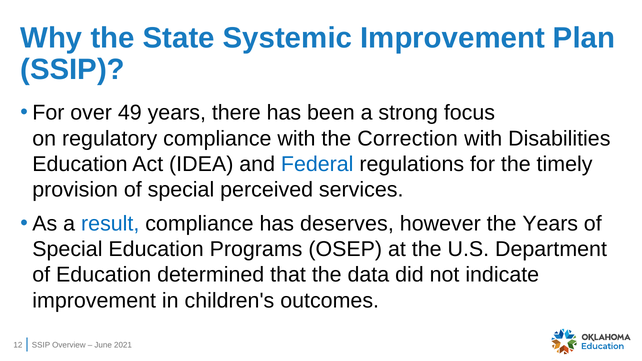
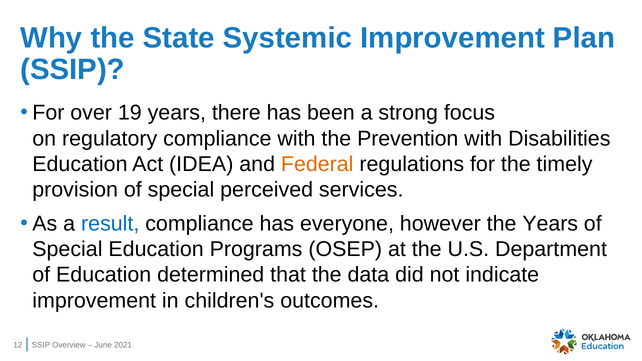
49: 49 -> 19 (130, 113)
Correction: Correction -> Prevention (408, 139)
Federal colour: blue -> orange (317, 164)
deserves: deserves -> everyone (347, 224)
